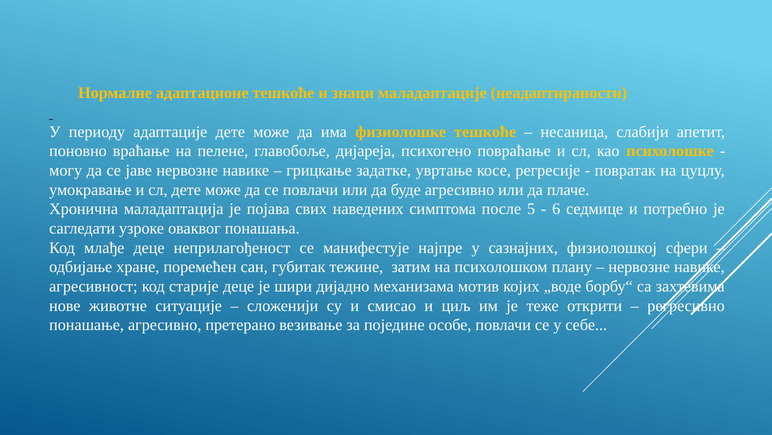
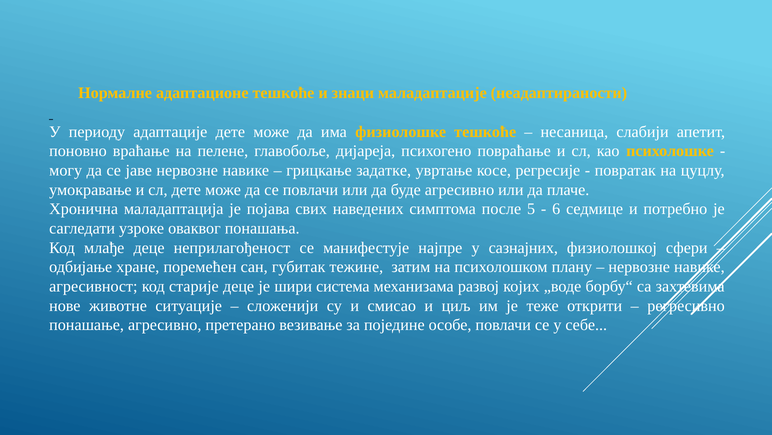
дијадно: дијадно -> система (343, 286)
мотив: мотив -> развој (479, 286)
